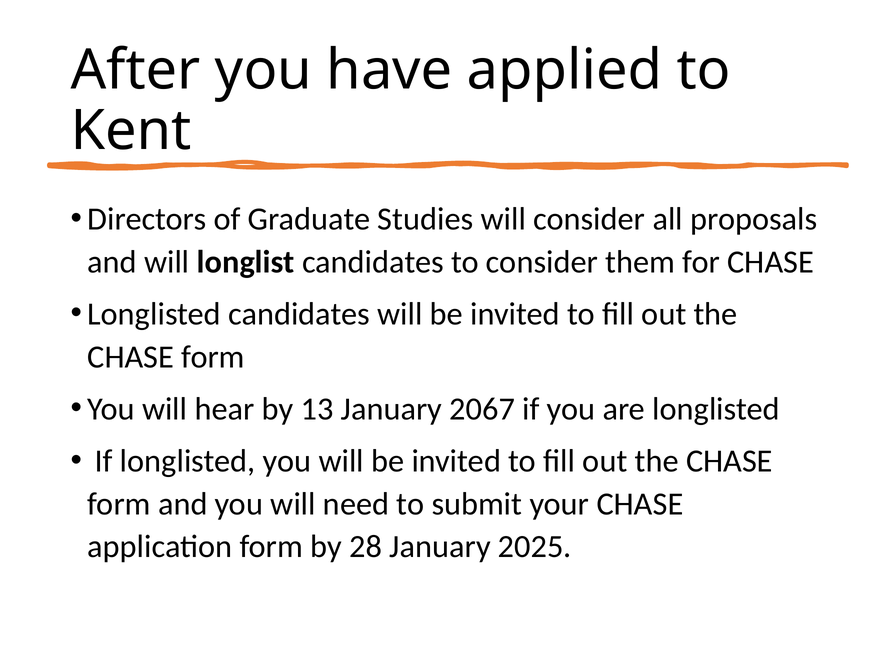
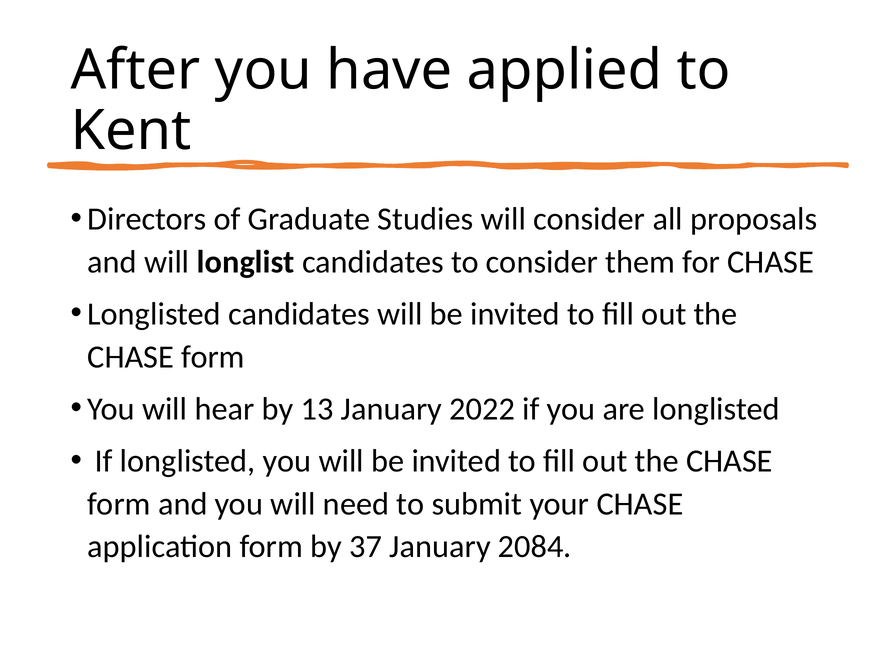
2067: 2067 -> 2022 (482, 409)
28: 28 -> 37 (366, 547)
2025: 2025 -> 2084 (535, 547)
